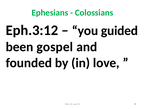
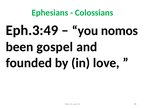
Eph.3:12: Eph.3:12 -> Eph.3:49 (32, 30)
guided: guided -> nomos (119, 31)
